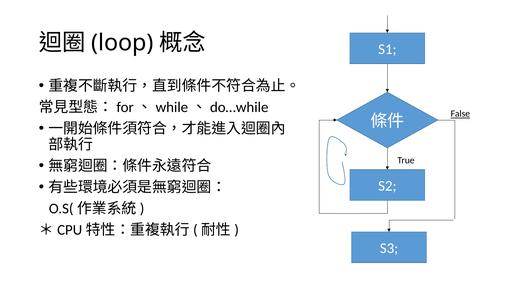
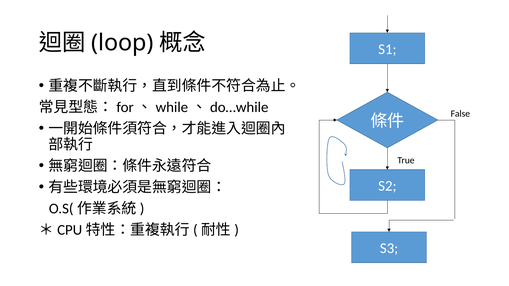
False underline: present -> none (460, 114)
